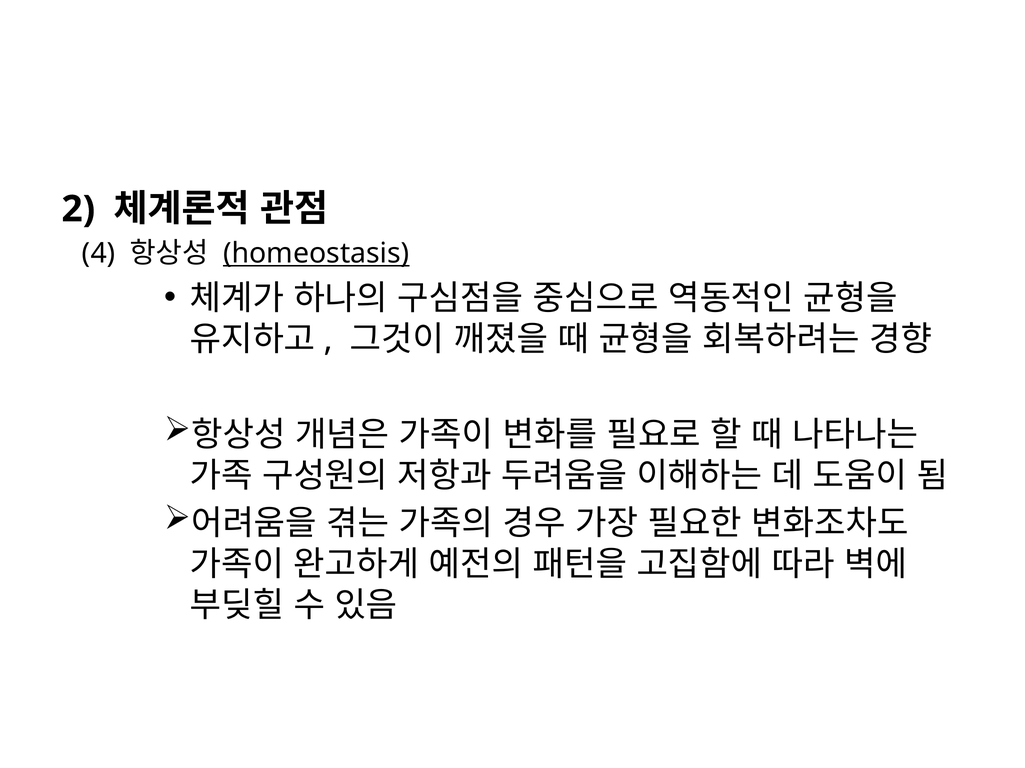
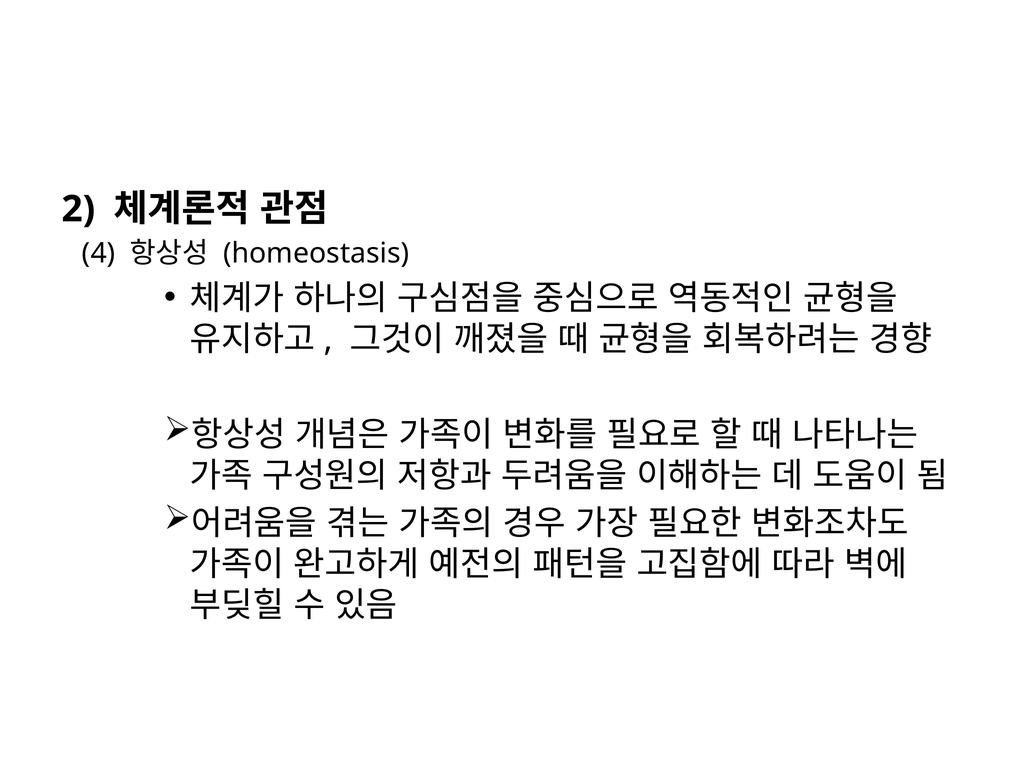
homeostasis underline: present -> none (316, 254)
